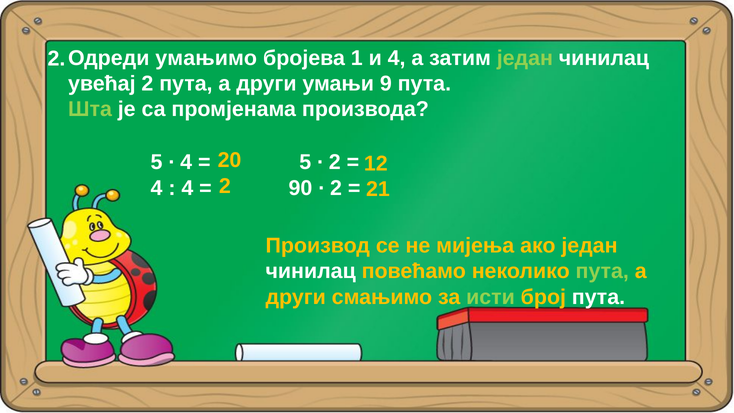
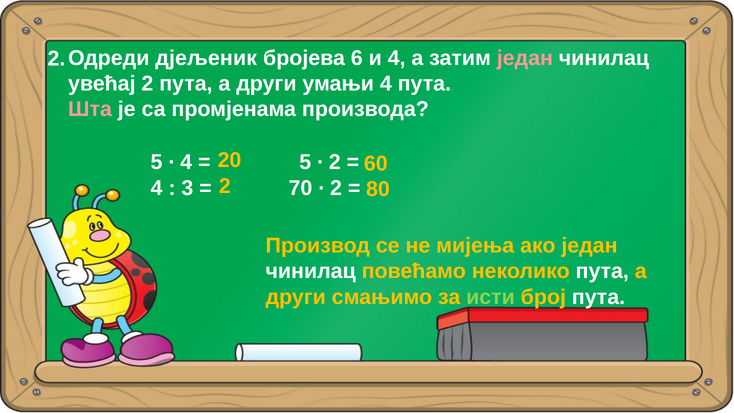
умањимо: умањимо -> дјељеник (206, 58)
1: 1 -> 6 (357, 58)
један colour: light green -> pink (525, 58)
умањи 9: 9 -> 4 (386, 84)
Шта colour: light green -> pink (90, 109)
12: 12 -> 60 (376, 163)
21: 21 -> 80 (378, 189)
4: 4 -> 3 (187, 188)
90: 90 -> 70 (300, 188)
пута colour: light green -> white (602, 271)
